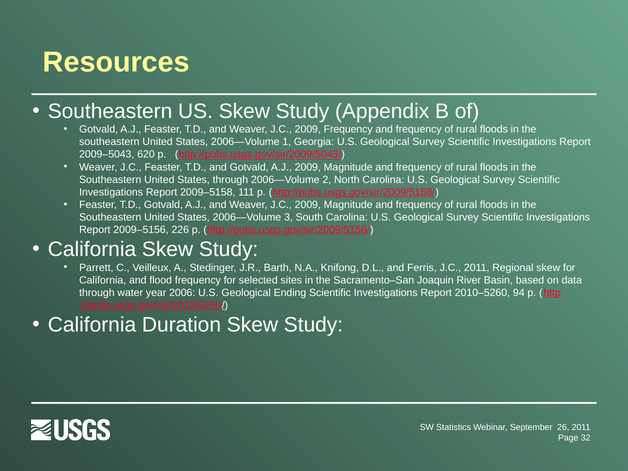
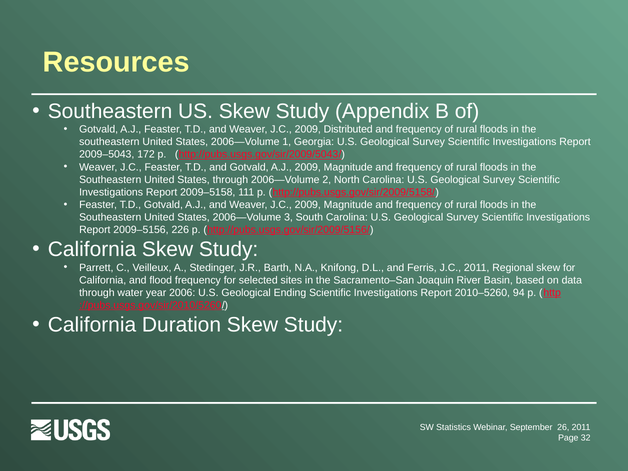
2009 Frequency: Frequency -> Distributed (348, 129)
620: 620 -> 172 (146, 155)
